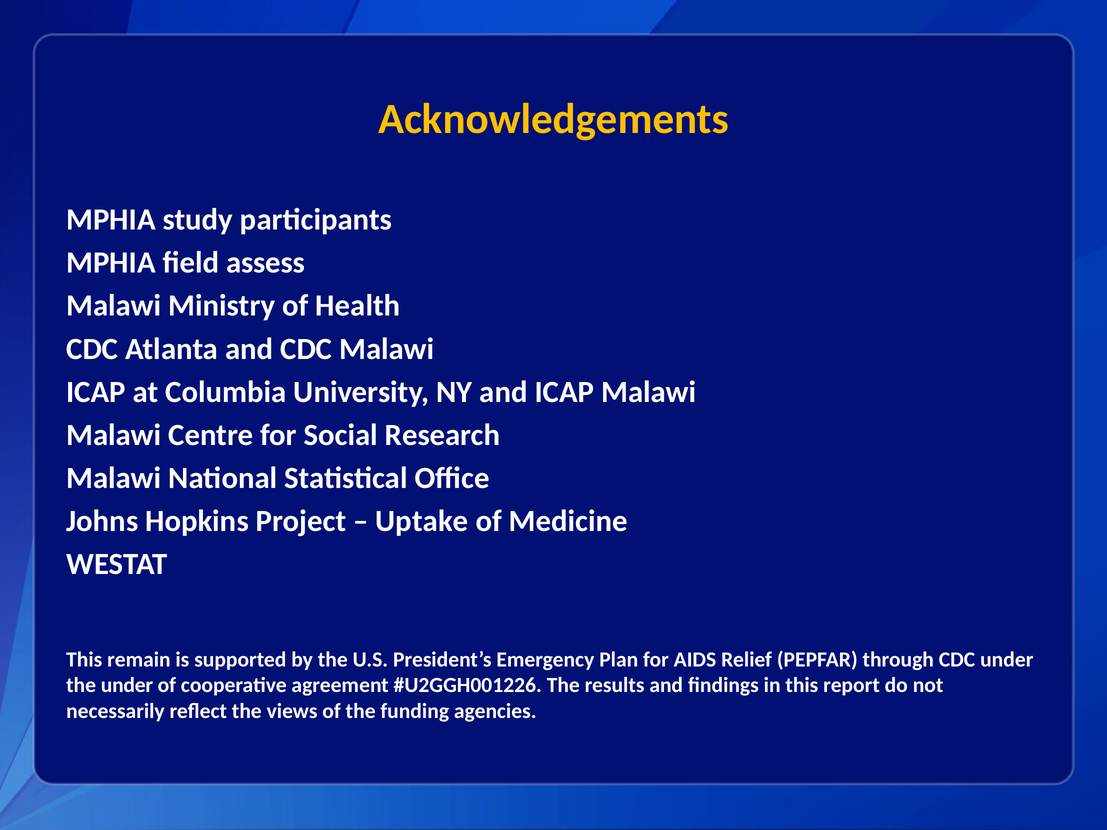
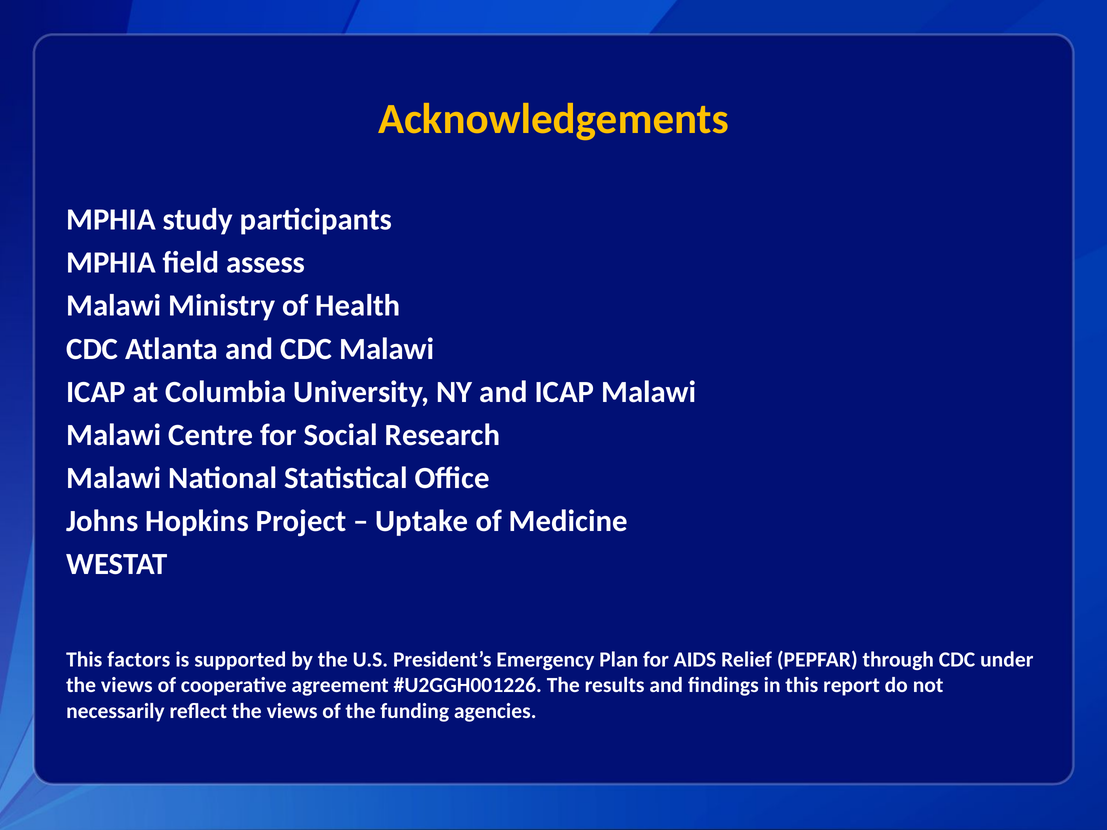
remain: remain -> factors (139, 660)
under: under -> views (127, 685)
